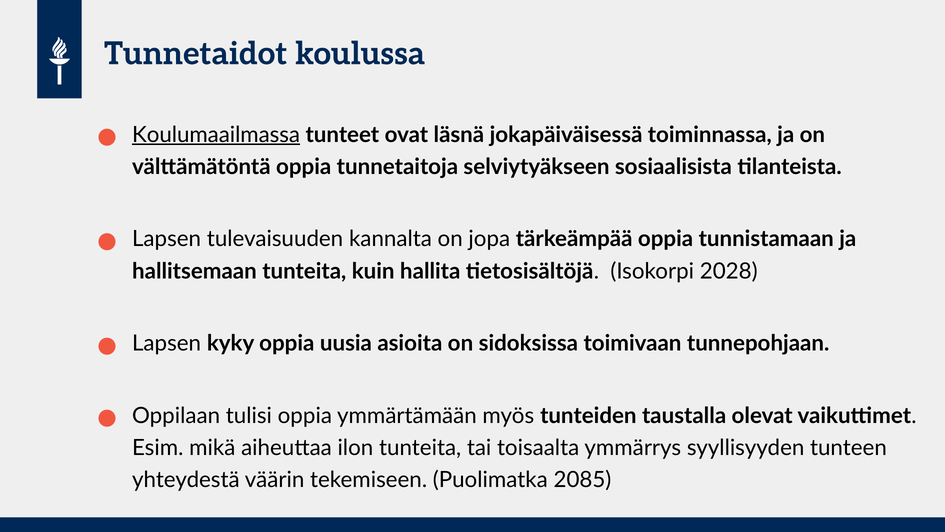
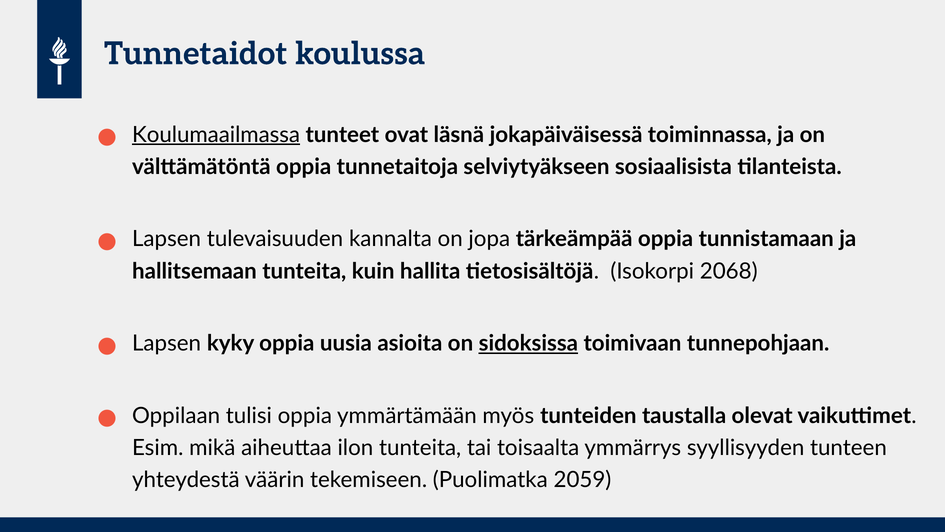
2028: 2028 -> 2068 (729, 271)
sidoksissa underline: none -> present (528, 343)
2085: 2085 -> 2059 (582, 480)
